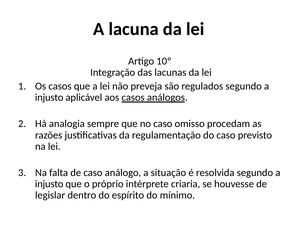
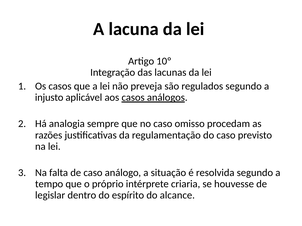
injusto: injusto -> tempo (49, 184)
mínimo: mínimo -> alcance (177, 196)
